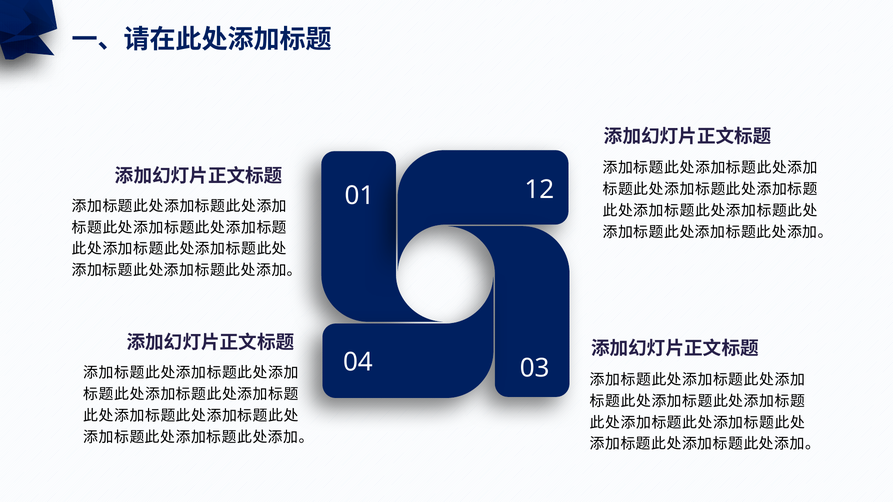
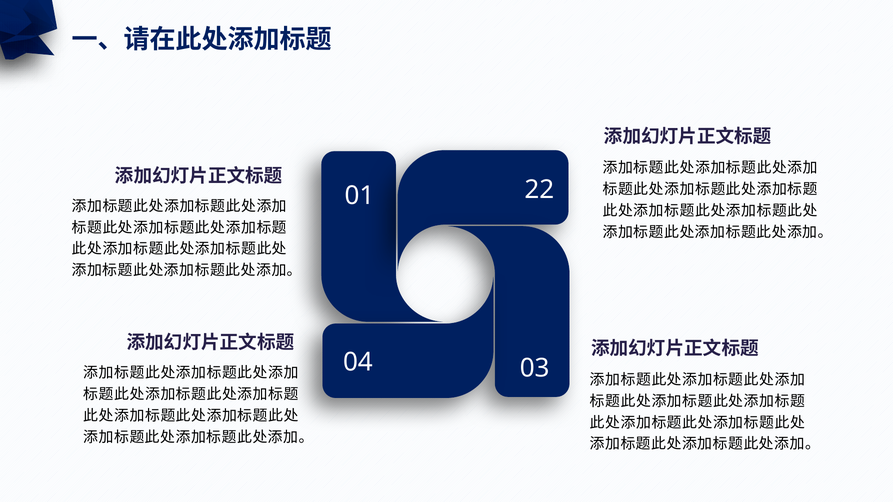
12: 12 -> 22 (539, 190)
